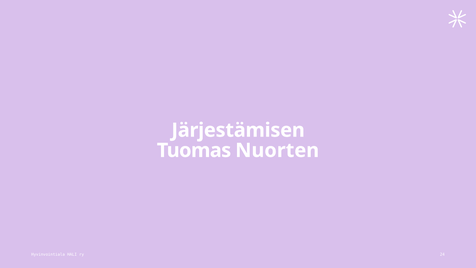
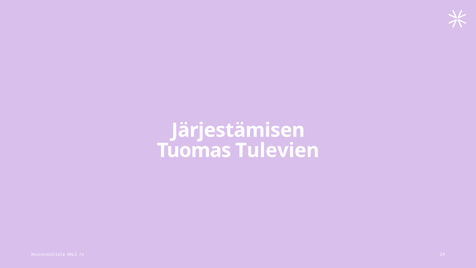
Nuorten: Nuorten -> Tulevien (277, 150)
